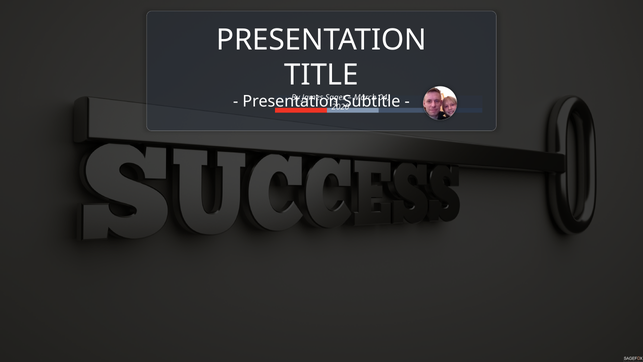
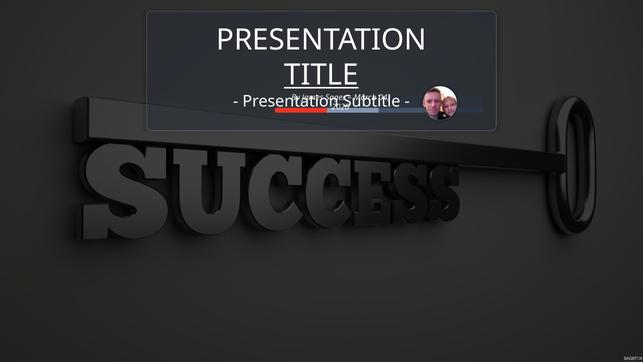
TITLE underline: none -> present (321, 75)
